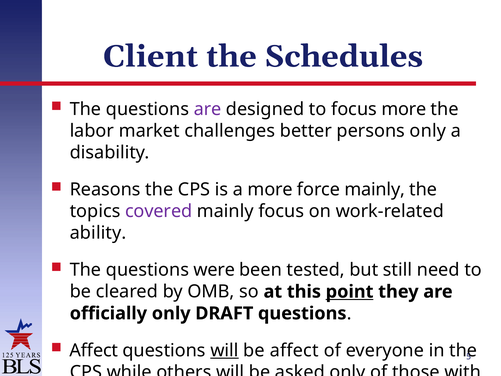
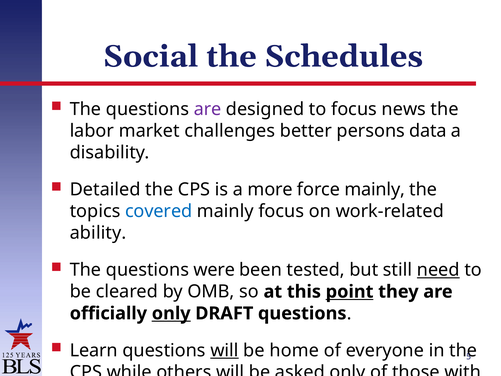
Client: Client -> Social (151, 56)
focus more: more -> news (404, 109)
persons only: only -> data (428, 131)
Reasons: Reasons -> Detailed (105, 189)
covered colour: purple -> blue (159, 211)
need underline: none -> present (438, 270)
only underline: none -> present (171, 313)
Affect: Affect -> Learn (94, 350)
be affect: affect -> home (294, 350)
